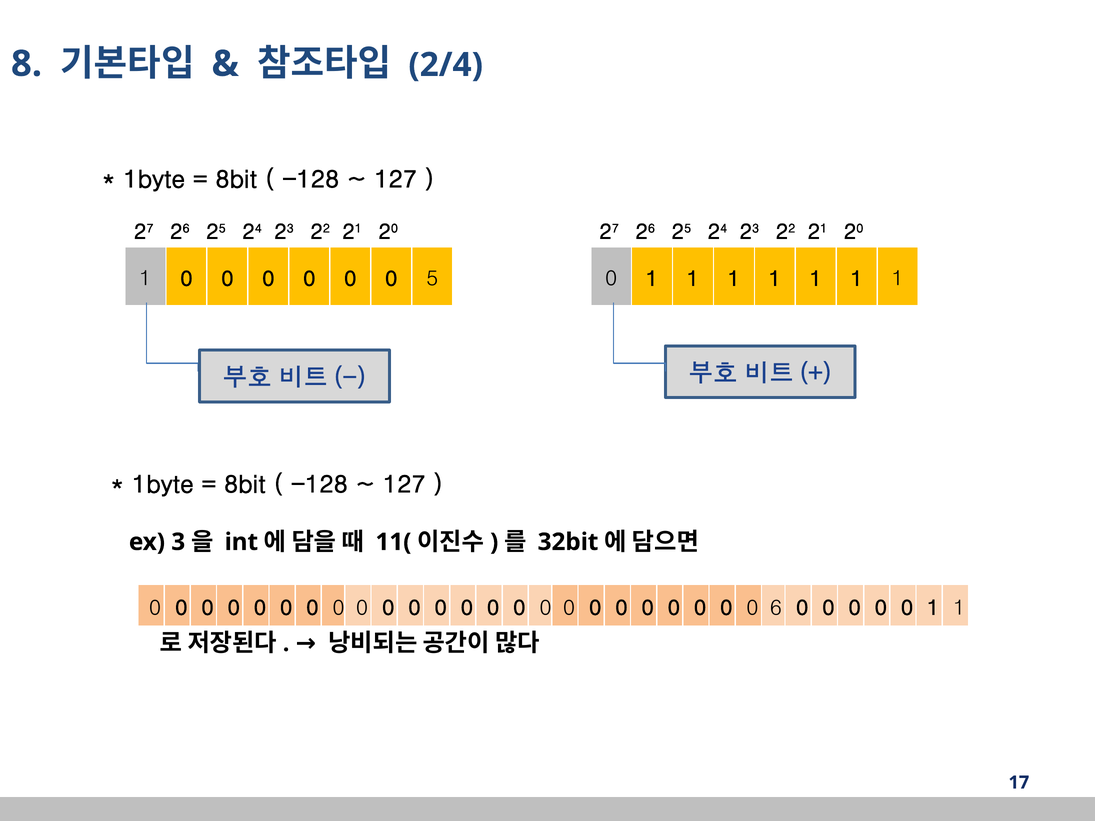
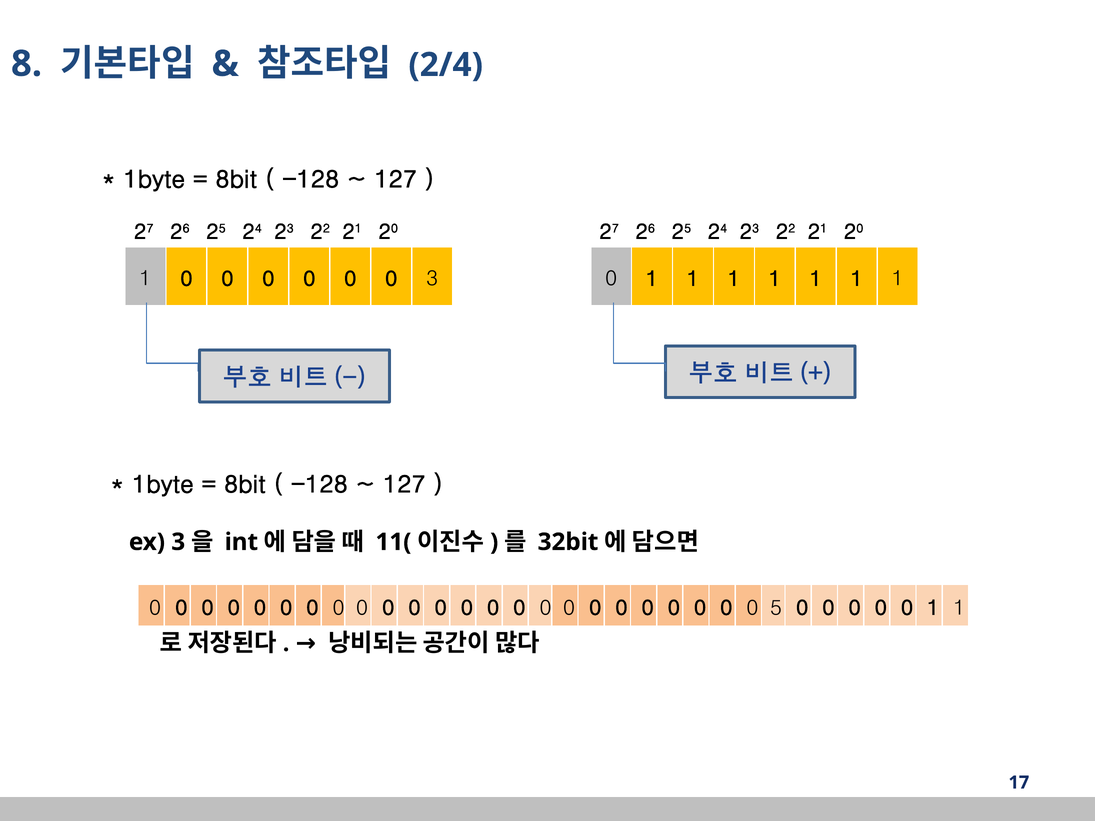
0 5: 5 -> 3 (432, 279)
6: 6 -> 5 (776, 608)
